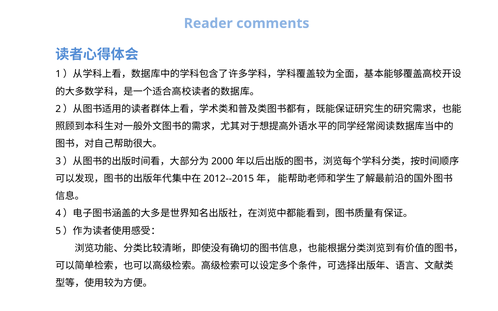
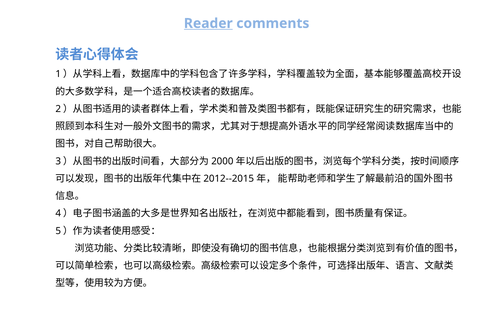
Reader underline: none -> present (208, 23)
